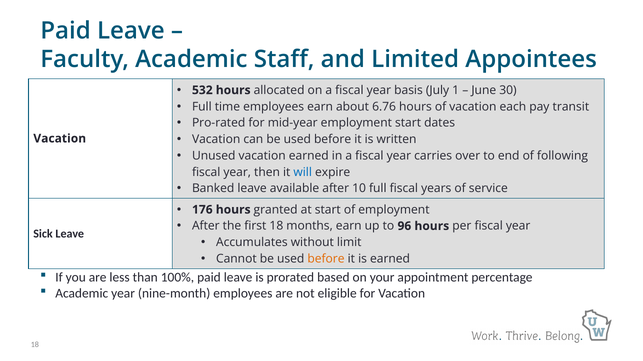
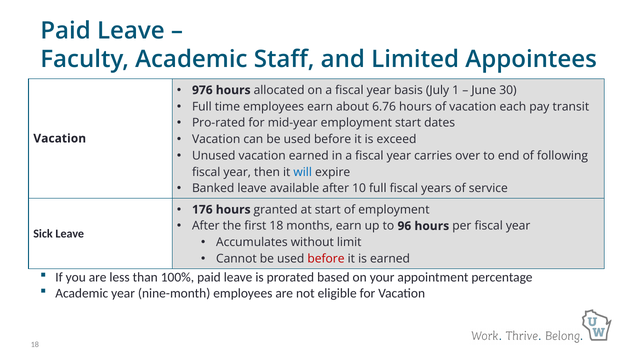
532: 532 -> 976 (202, 90)
written: written -> exceed (397, 140)
before colour: orange -> red (326, 259)
